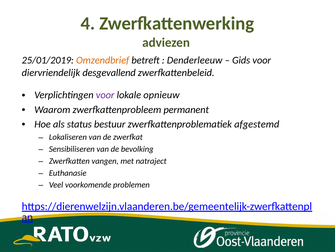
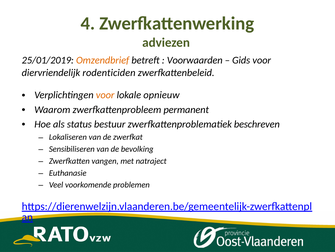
Denderleeuw: Denderleeuw -> Voorwaarden (195, 60)
desgevallend: desgevallend -> rodenticiden (109, 72)
voor colour: purple -> orange (105, 95)
afgestemd: afgestemd -> beschreven (257, 124)
